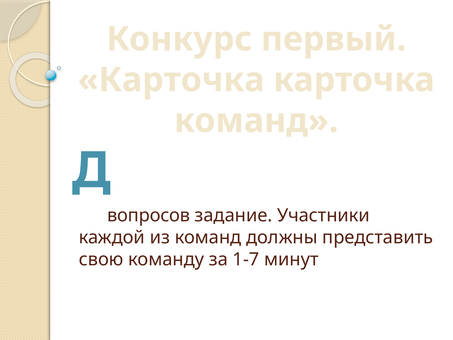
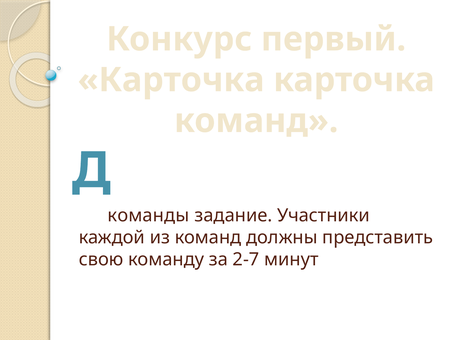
вопросов: вопросов -> команды (148, 215)
1-7: 1-7 -> 2-7 (246, 259)
